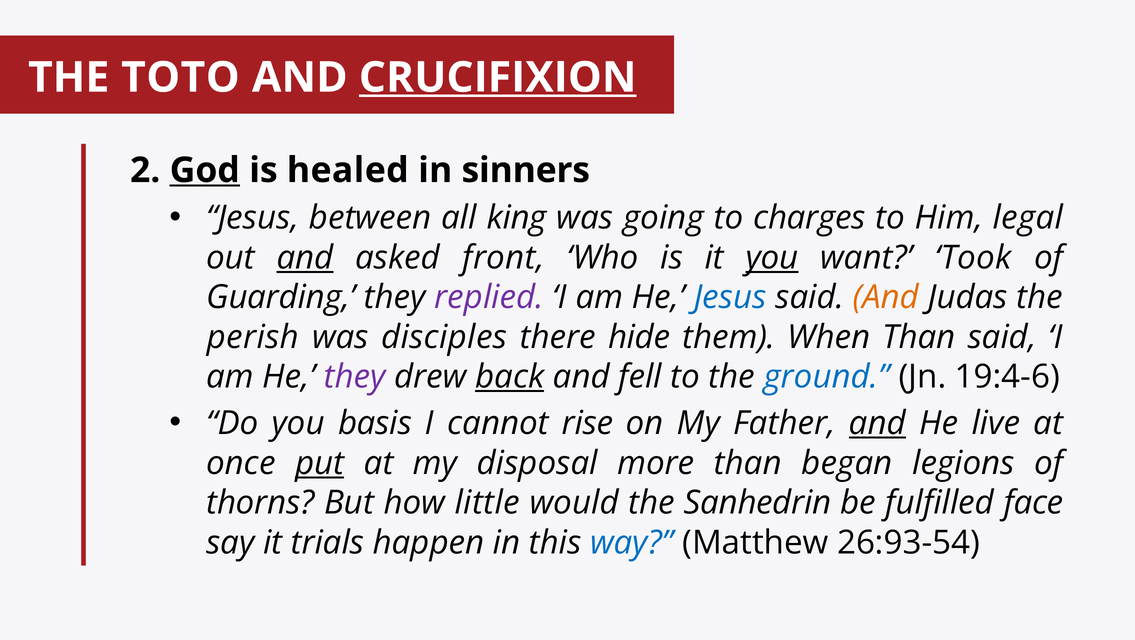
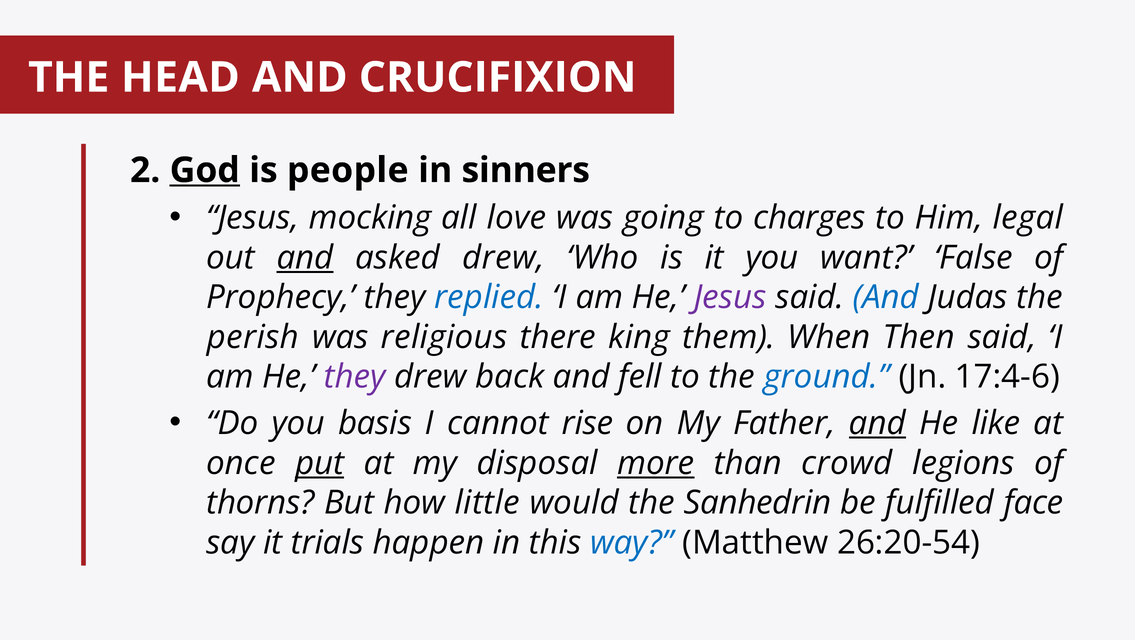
TOTO: TOTO -> HEAD (180, 78)
CRUCIFIXION underline: present -> none (498, 78)
healed: healed -> people (348, 170)
between: between -> mocking (370, 218)
king: king -> love (516, 218)
asked front: front -> drew (503, 258)
you underline: present -> none (772, 258)
Took: Took -> False (973, 258)
Guarding: Guarding -> Prophecy (281, 297)
replied colour: purple -> blue (489, 297)
Jesus colour: blue -> purple (730, 297)
And colour: orange -> blue (886, 297)
disciples: disciples -> religious (444, 337)
hide: hide -> king (639, 337)
When Than: Than -> Then (919, 337)
back underline: present -> none (510, 377)
19:4-6: 19:4-6 -> 17:4-6 (1007, 377)
live: live -> like (996, 423)
more underline: none -> present (656, 463)
began: began -> crowd (847, 463)
26:93-54: 26:93-54 -> 26:20-54 (908, 543)
